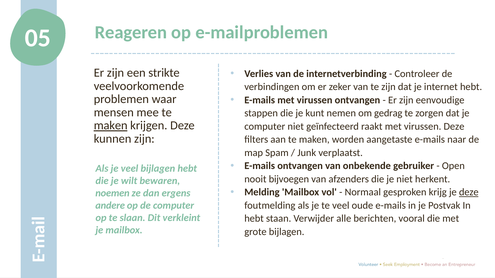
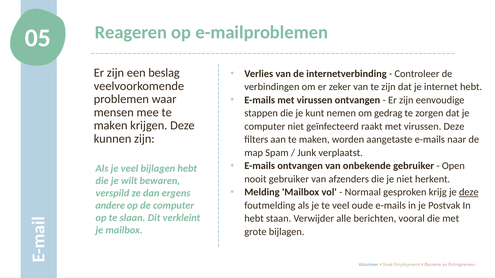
strikte: strikte -> beslag (164, 73)
maken underline: present -> none (111, 126)
nooit bijvoegen: bijvoegen -> gebruiker (289, 179)
noemen: noemen -> verspild (112, 193)
